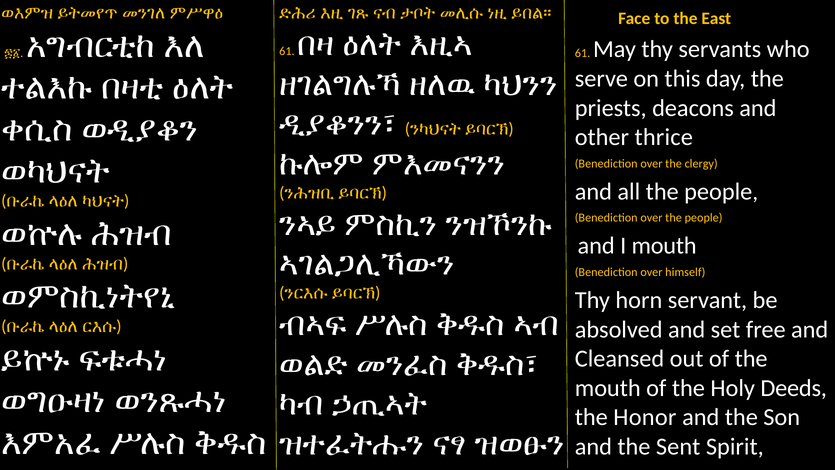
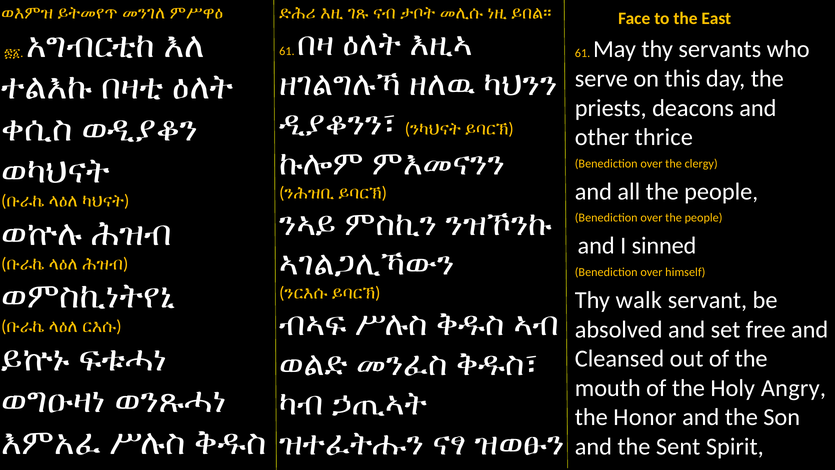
I mouth: mouth -> sinned (664, 246)
horn: horn -> walk (639, 300)
Deeds: Deeds -> Angry (793, 388)
